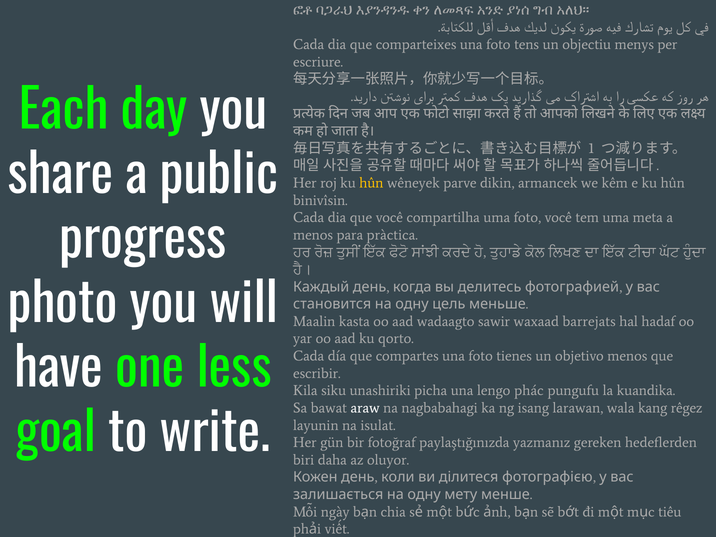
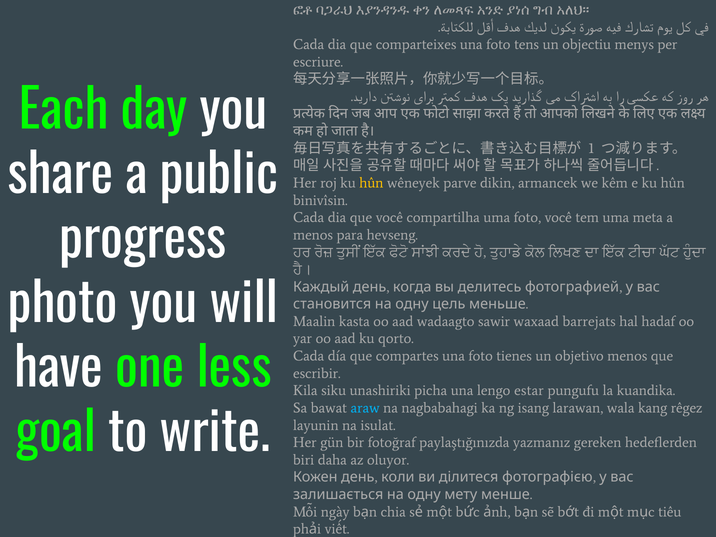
pràctica: pràctica -> hevseng (392, 235)
phác: phác -> estar (529, 391)
araw colour: white -> light blue (365, 408)
